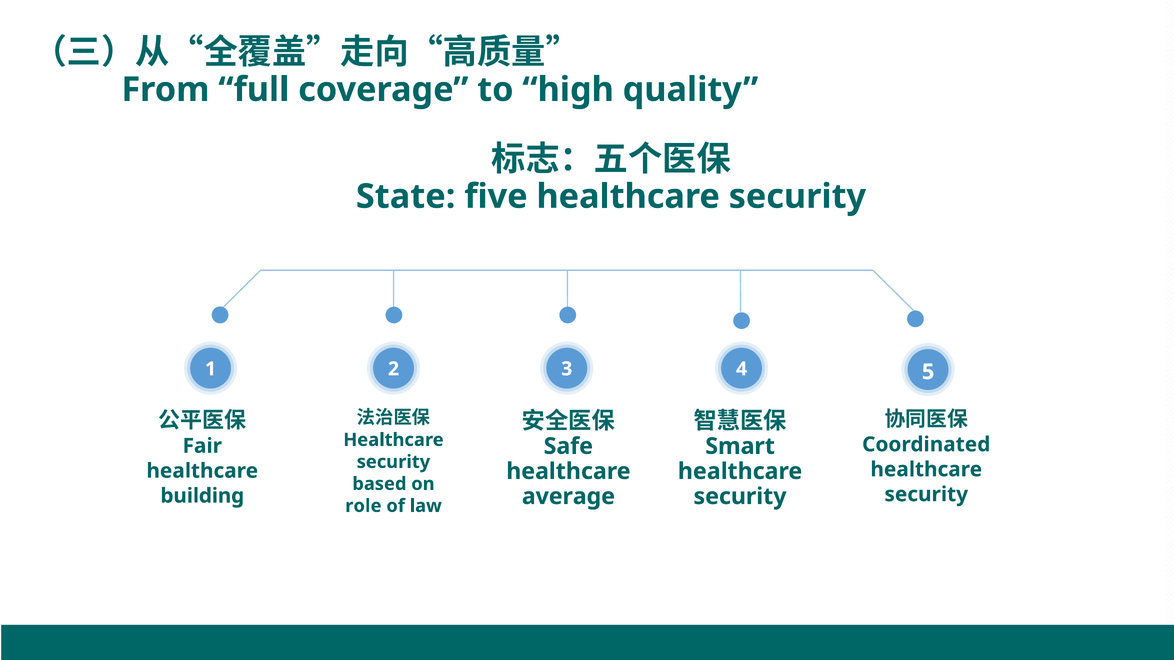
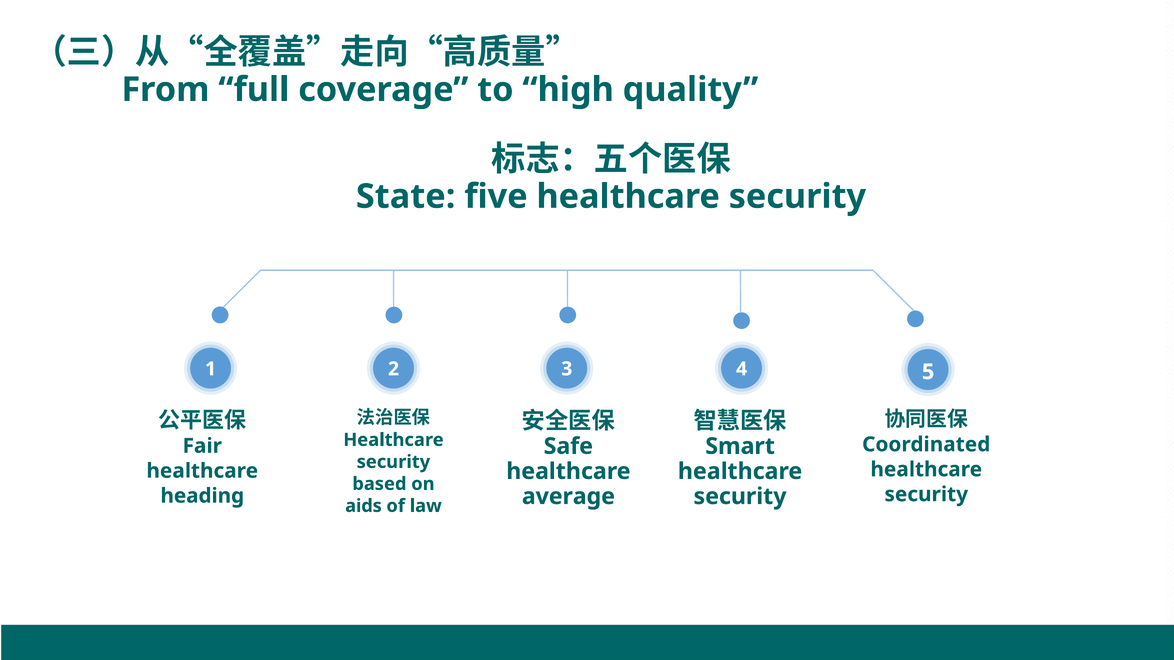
building: building -> heading (202, 496)
role: role -> aids (363, 506)
